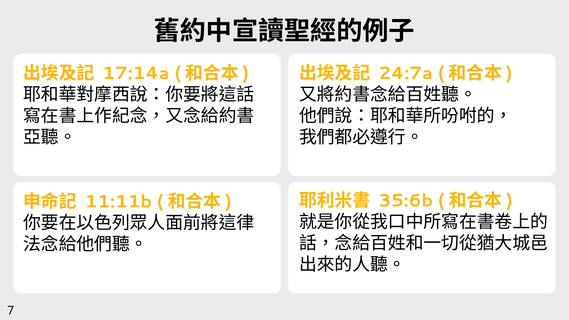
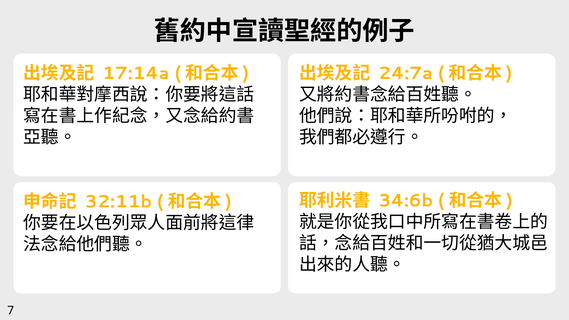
35:6b: 35:6b -> 34:6b (406, 201)
11:11b: 11:11b -> 32:11b (118, 202)
